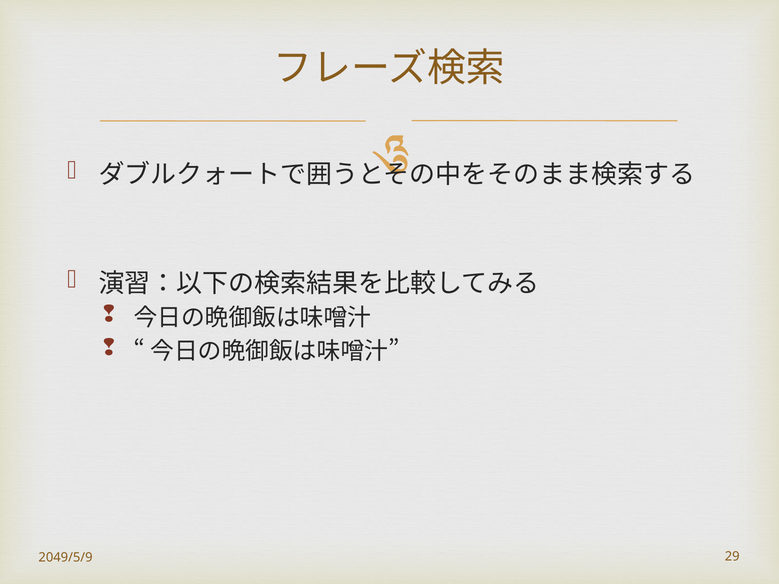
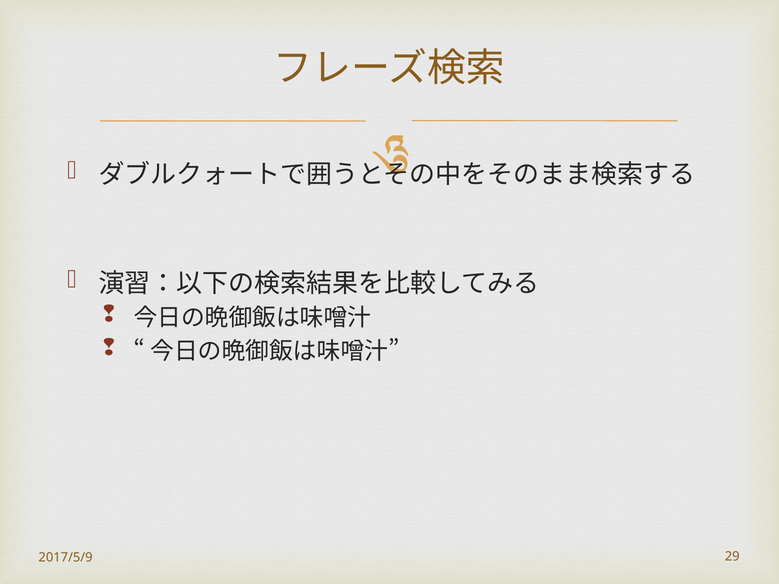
2049/5/9: 2049/5/9 -> 2017/5/9 (66, 558)
